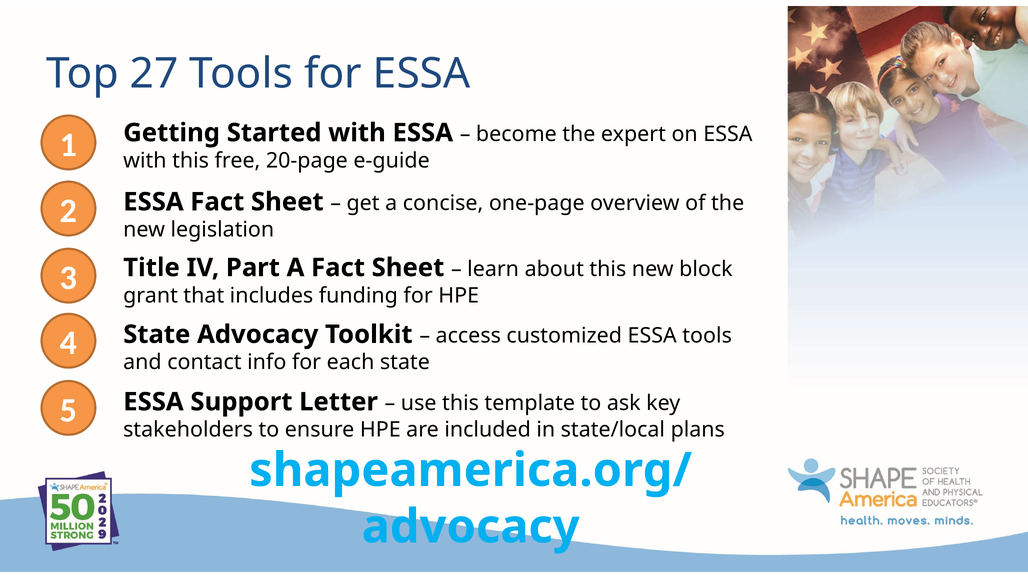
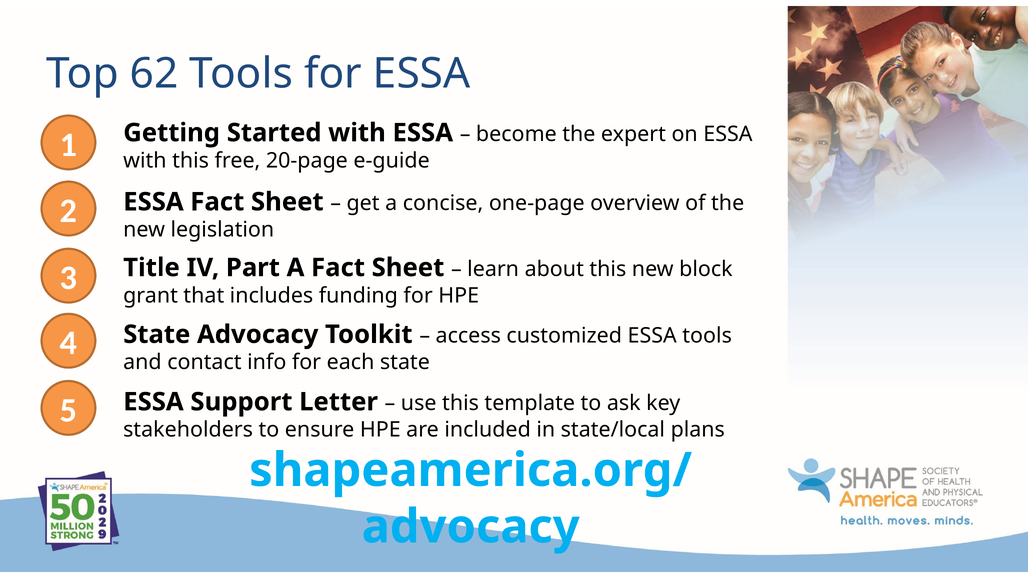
27: 27 -> 62 (154, 74)
